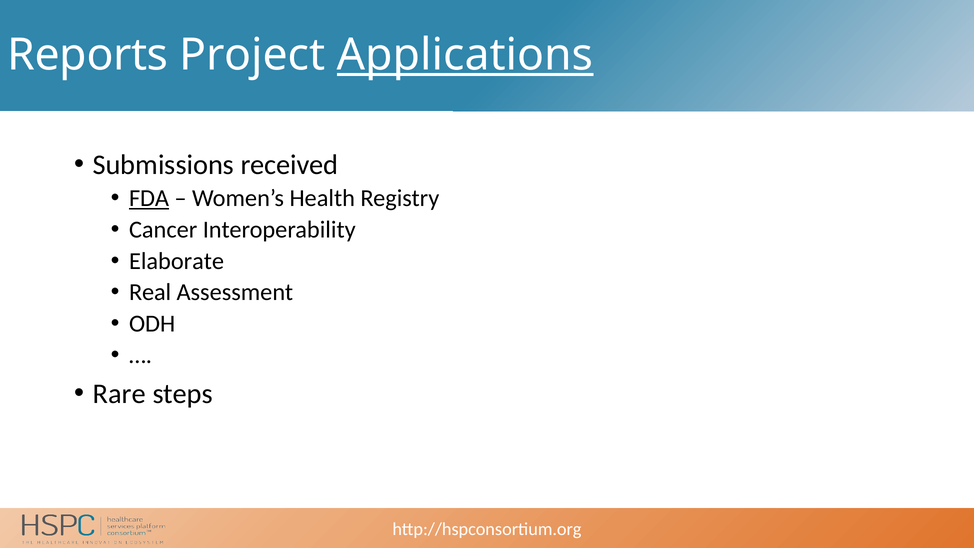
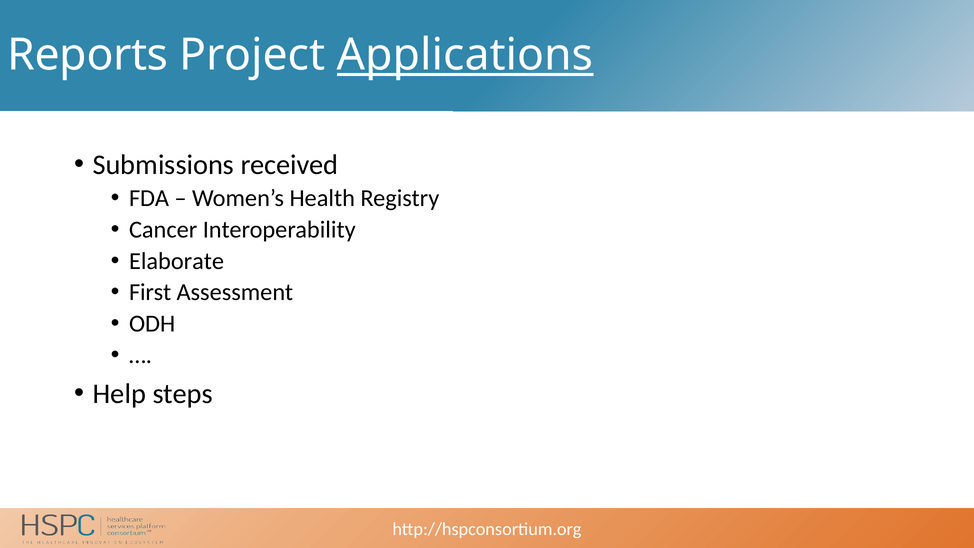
FDA underline: present -> none (149, 198)
Real: Real -> First (150, 292)
Rare: Rare -> Help (119, 394)
